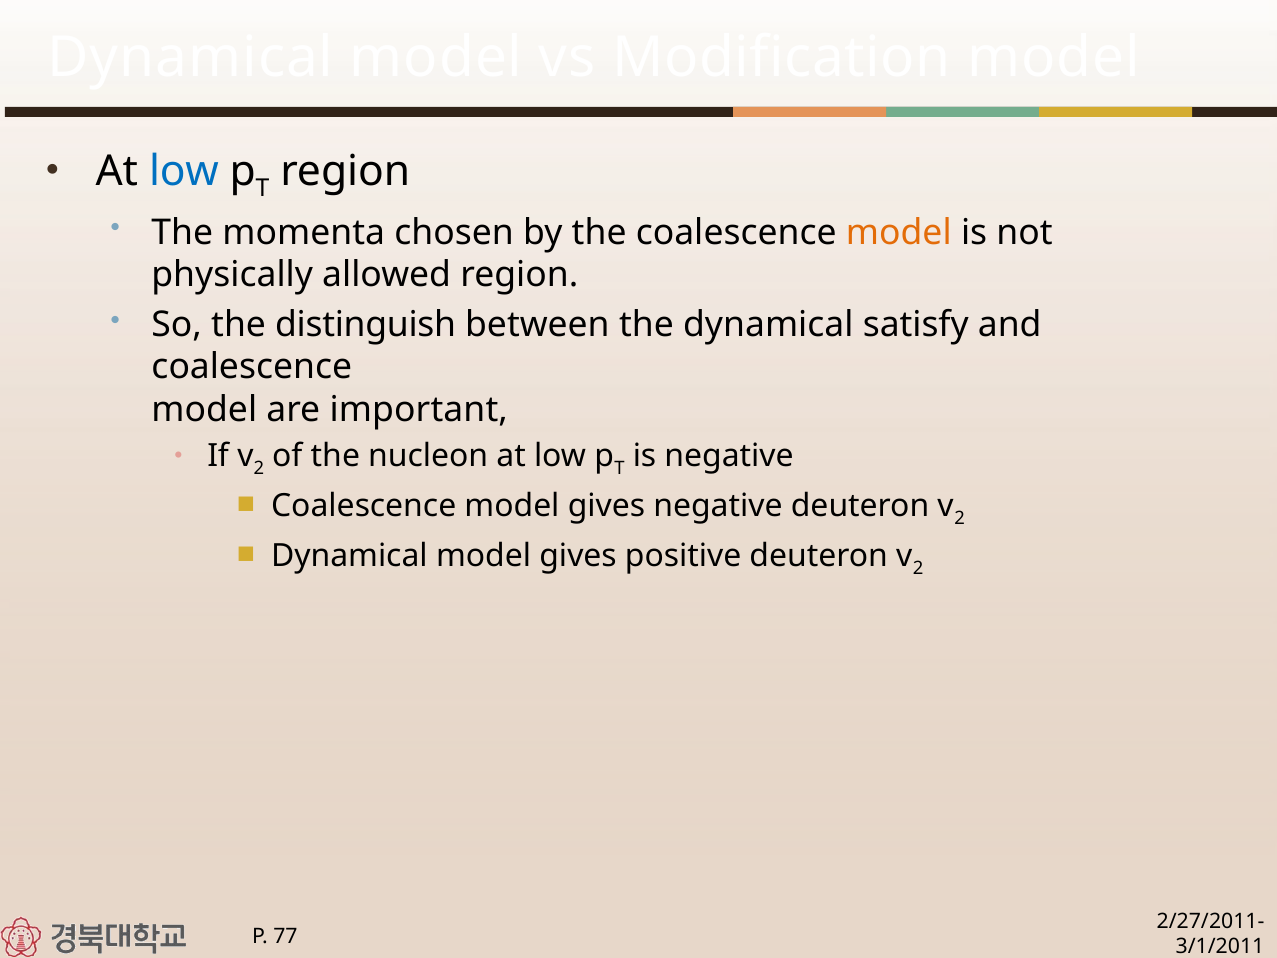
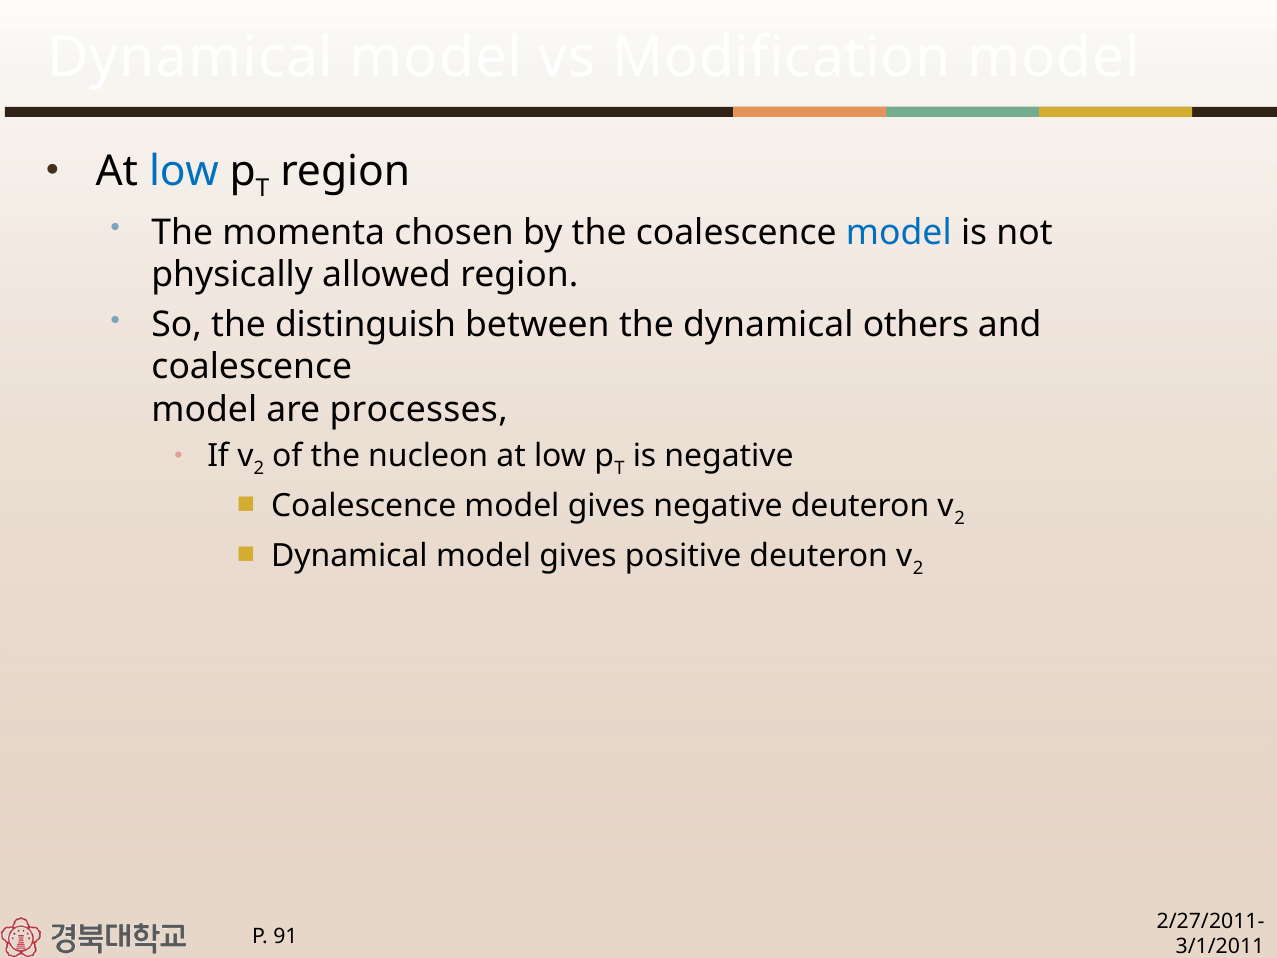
model colour: orange -> blue (899, 232)
satisfy: satisfy -> others (916, 324)
important: important -> processes (419, 410)
77: 77 -> 91 (285, 936)
